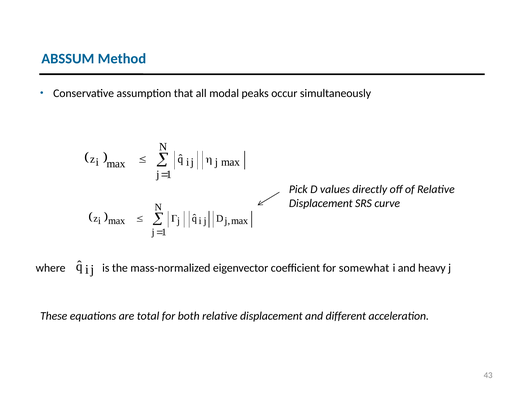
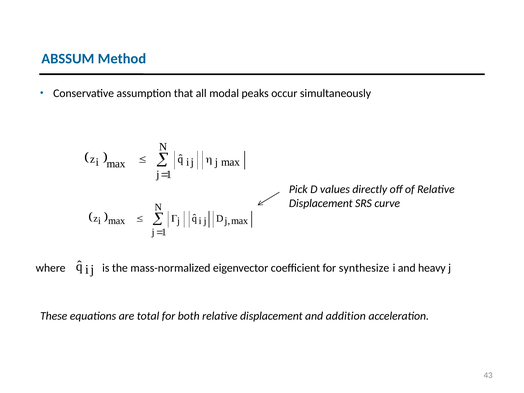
somewhat: somewhat -> synthesize (364, 268)
different: different -> addition (346, 316)
